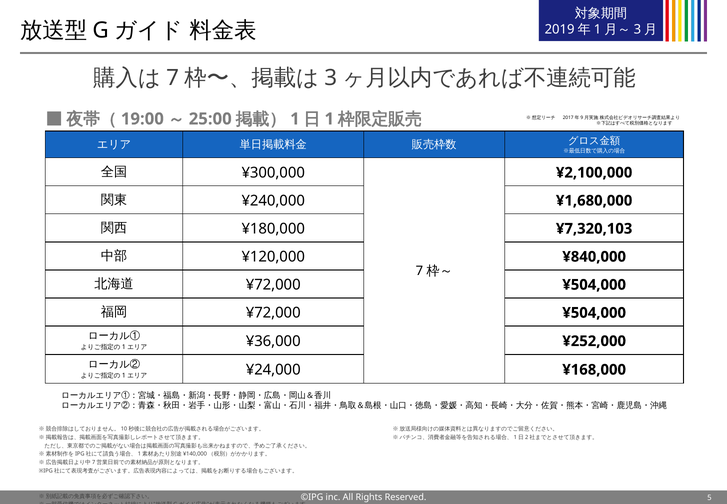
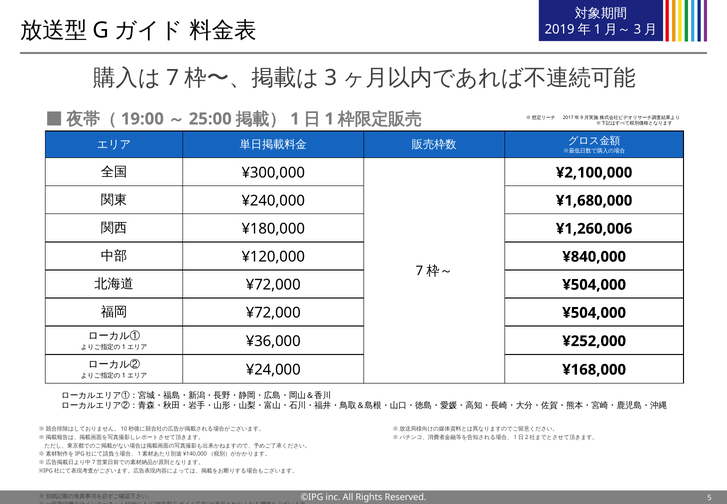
¥7,320,103: ¥7,320,103 -> ¥1,260,006 (594, 228)
